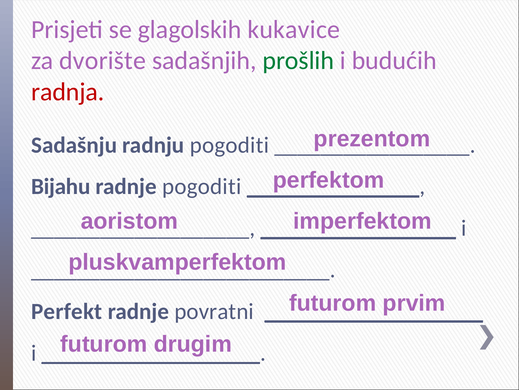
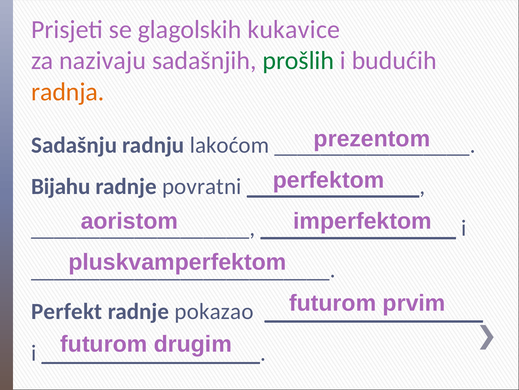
dvorište: dvorište -> nazivaju (103, 61)
radnja colour: red -> orange (68, 92)
radnju pogoditi: pogoditi -> lakoćom (229, 145)
radnje pogoditi: pogoditi -> povratni (202, 186)
povratni: povratni -> pokazao (214, 311)
